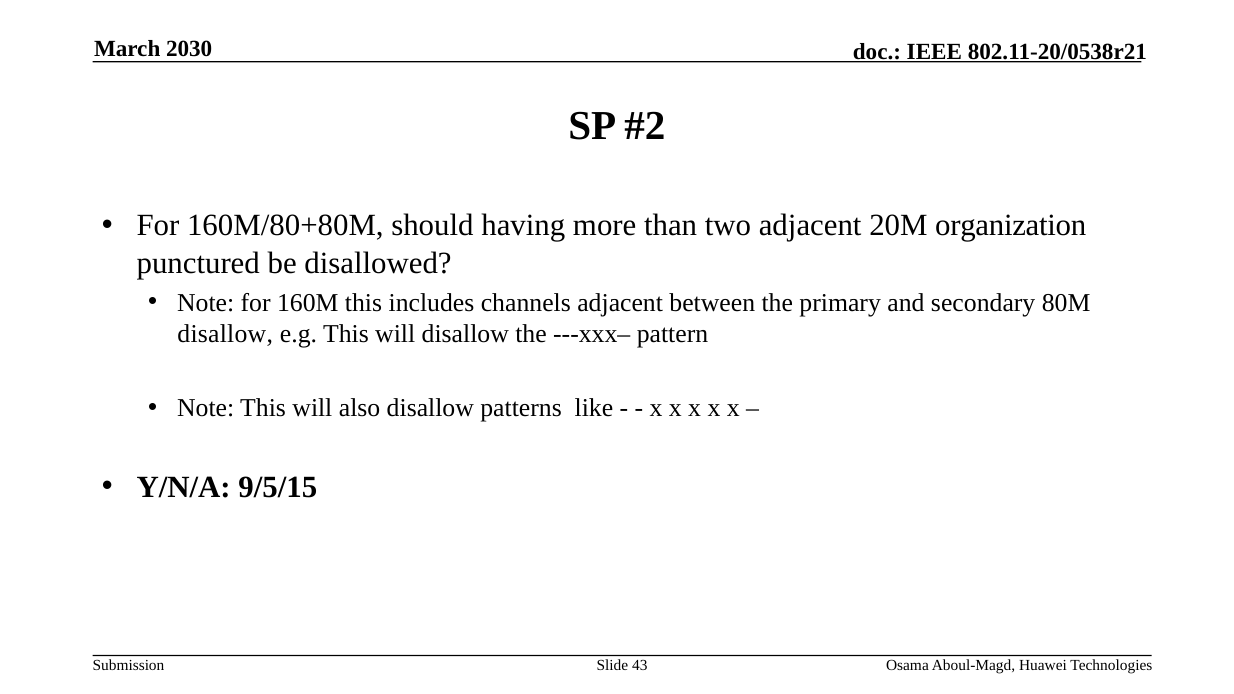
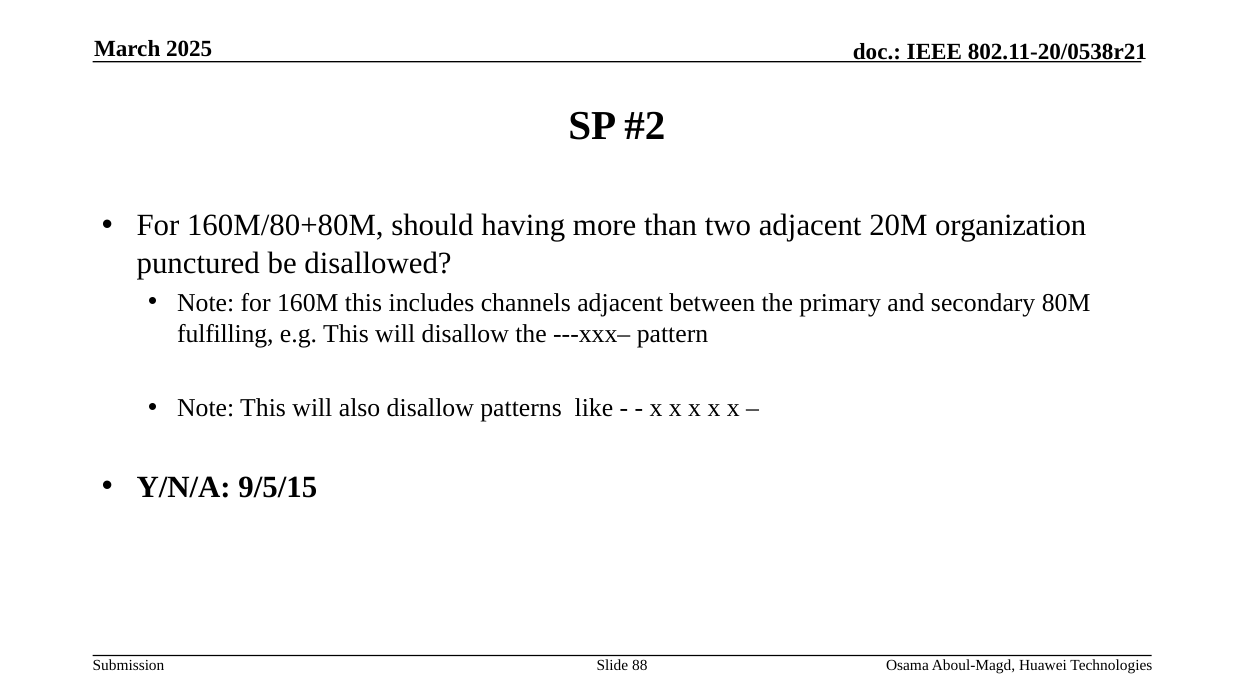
2030: 2030 -> 2025 (189, 49)
disallow: disallow -> fulfilling (225, 334)
43: 43 -> 88 (640, 666)
